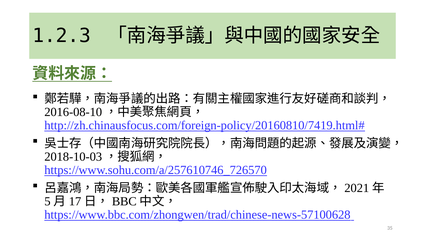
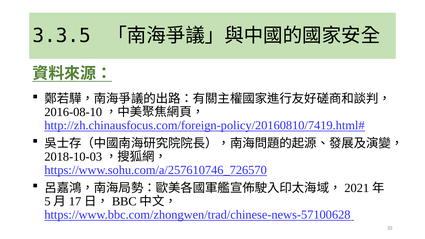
1.2.3: 1.2.3 -> 3.3.5 (62, 36)
